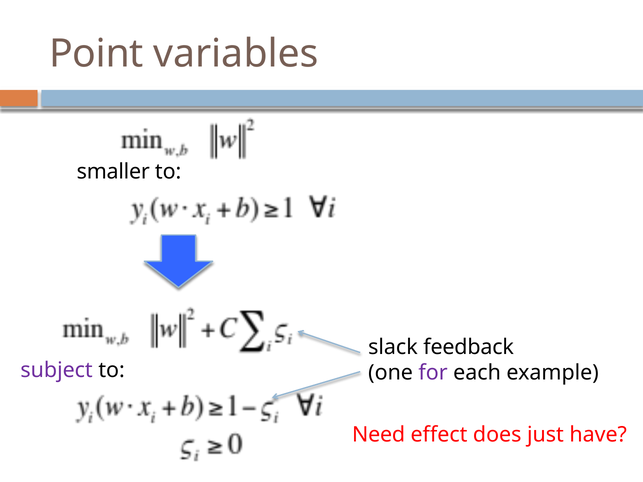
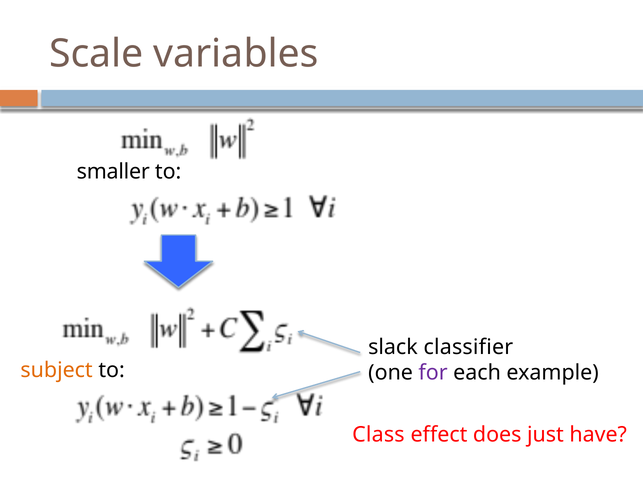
Point: Point -> Scale (96, 54)
feedback: feedback -> classifier (468, 347)
subject colour: purple -> orange (57, 370)
Need: Need -> Class (378, 435)
